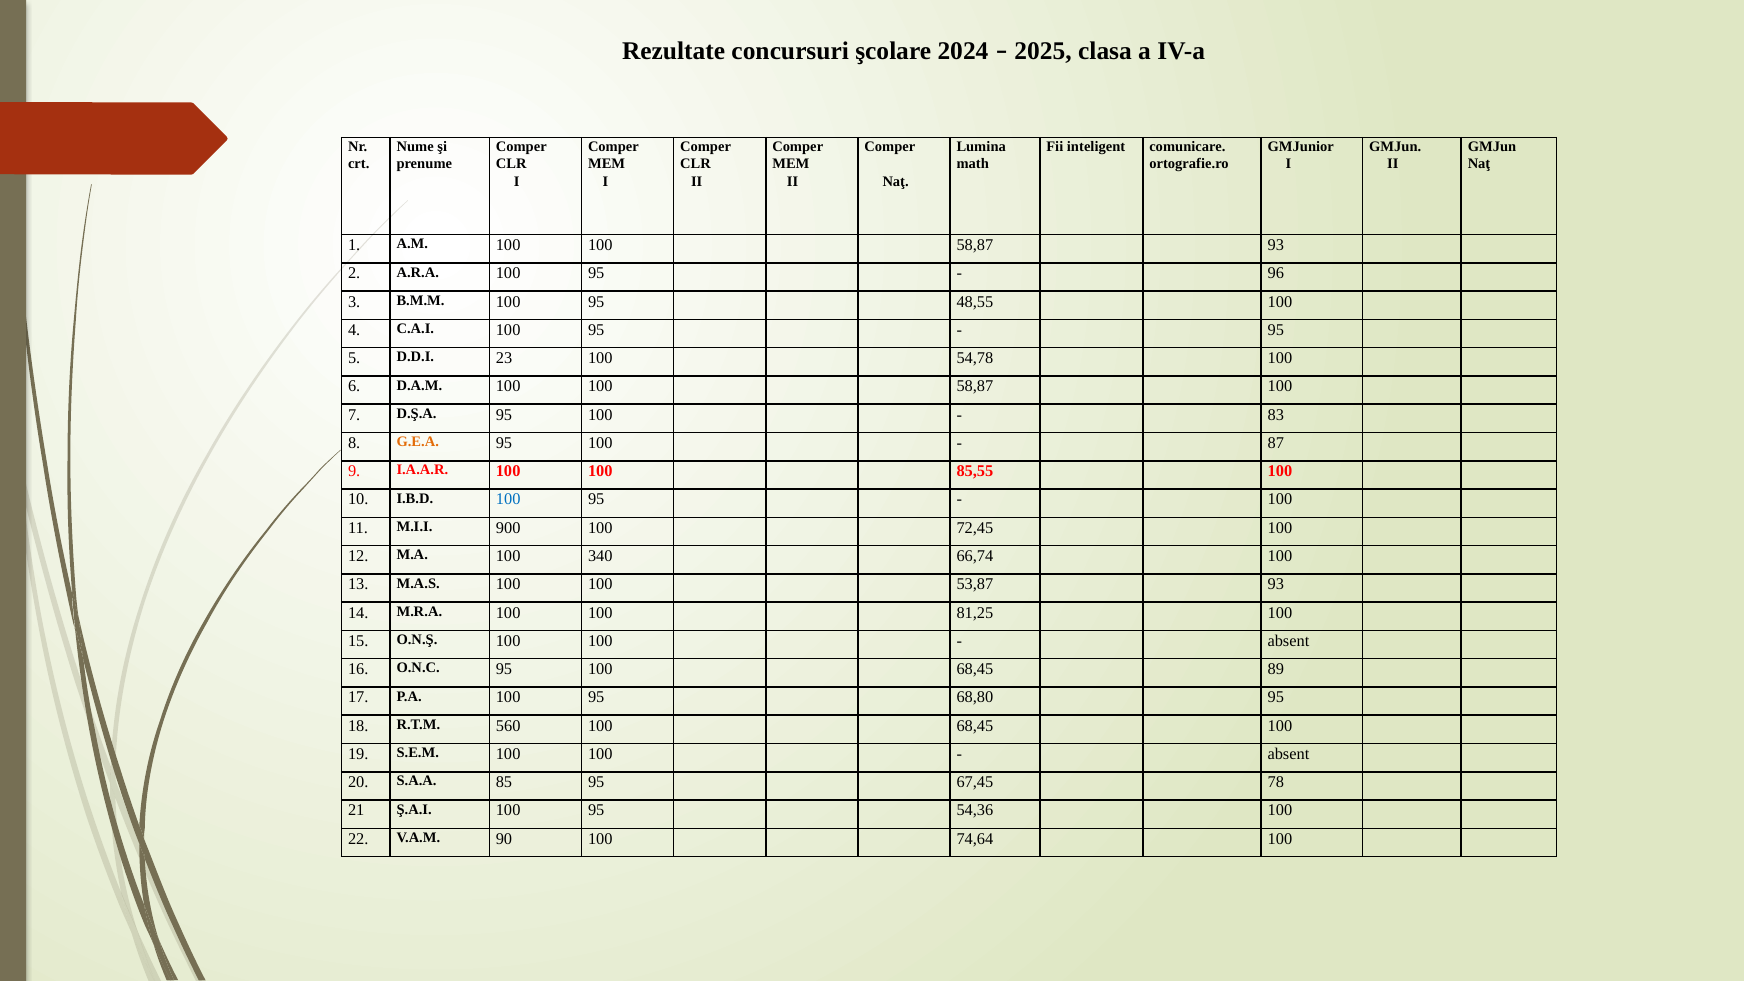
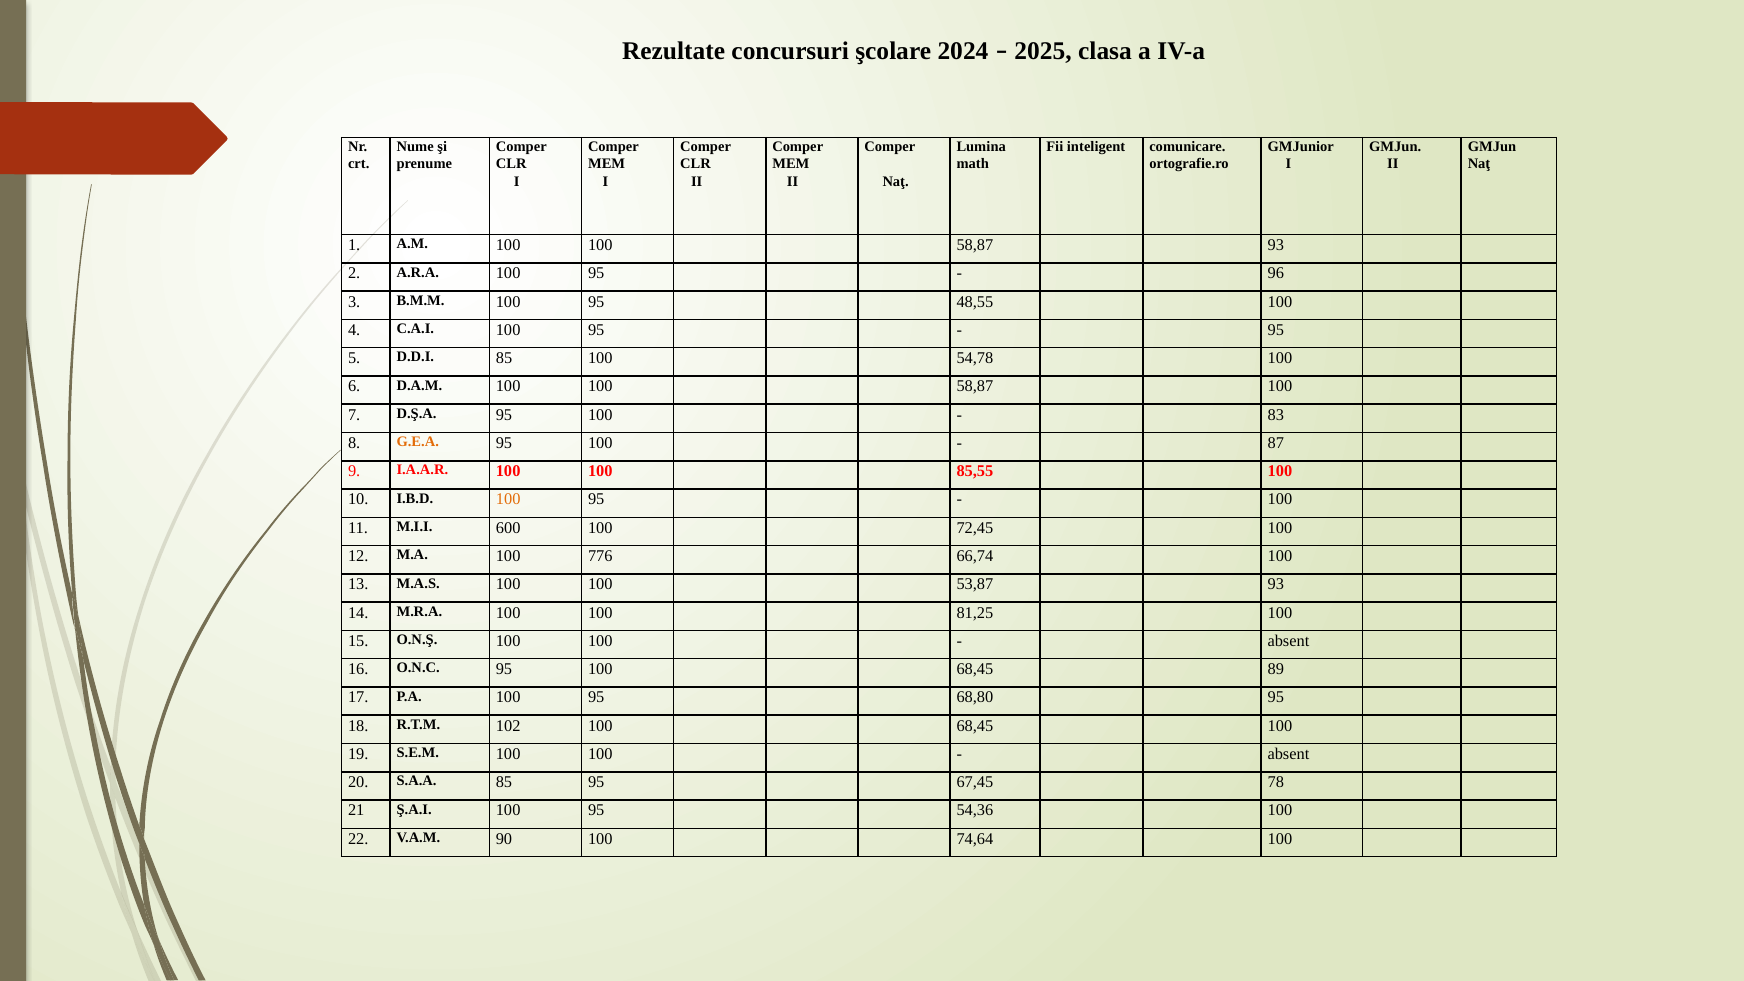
D.D.I 23: 23 -> 85 (504, 358)
100 colour: blue -> orange (508, 500)
900: 900 -> 600 (508, 528)
340: 340 -> 776 (600, 556)
560: 560 -> 102 (508, 726)
